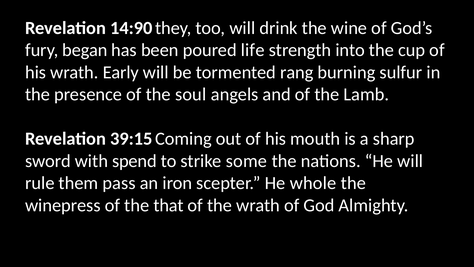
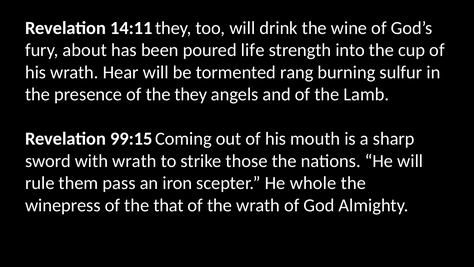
14:90: 14:90 -> 14:11 (131, 28)
began: began -> about (85, 50)
Early: Early -> Hear (121, 72)
the soul: soul -> they (191, 94)
39:15: 39:15 -> 99:15 (131, 139)
with spend: spend -> wrath (134, 161)
some: some -> those (247, 161)
